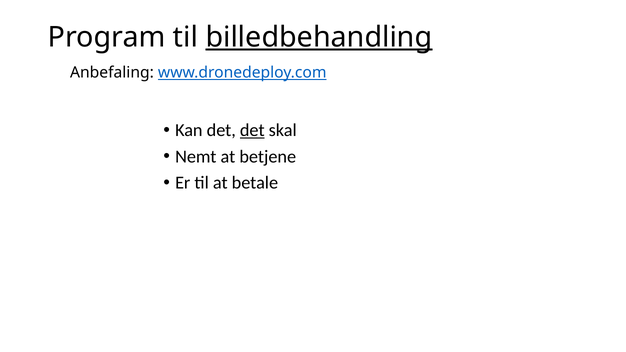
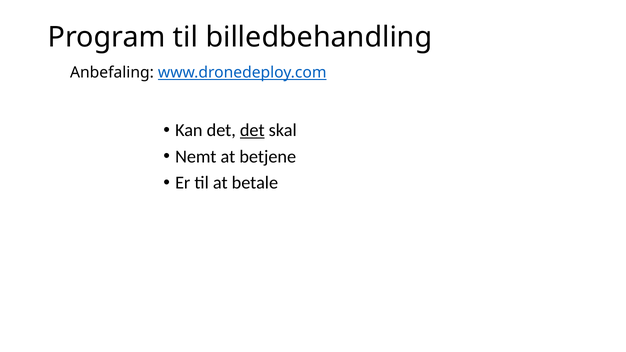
billedbehandling underline: present -> none (319, 37)
